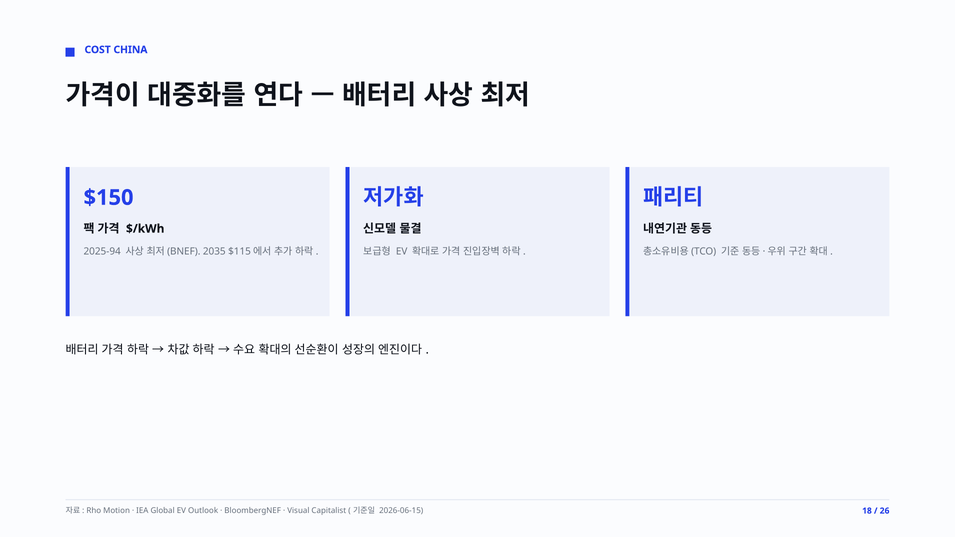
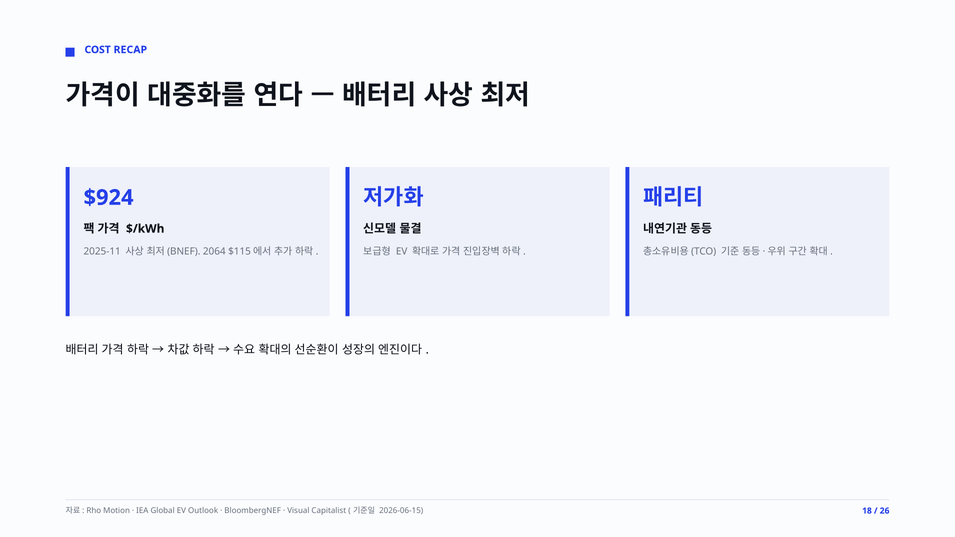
CHINA: CHINA -> RECAP (130, 50)
$150: $150 -> $924 (109, 198)
2025-94: 2025-94 -> 2025-11 (102, 251)
2035: 2035 -> 2064 (214, 251)
